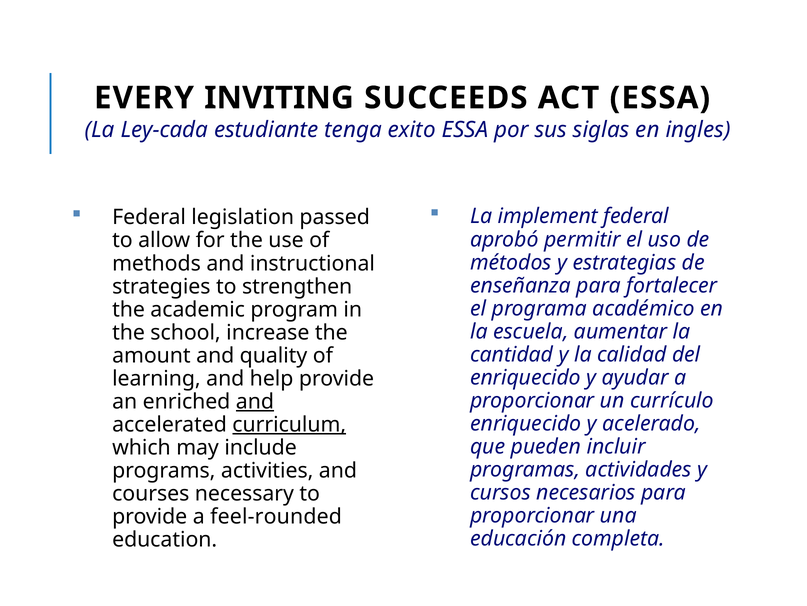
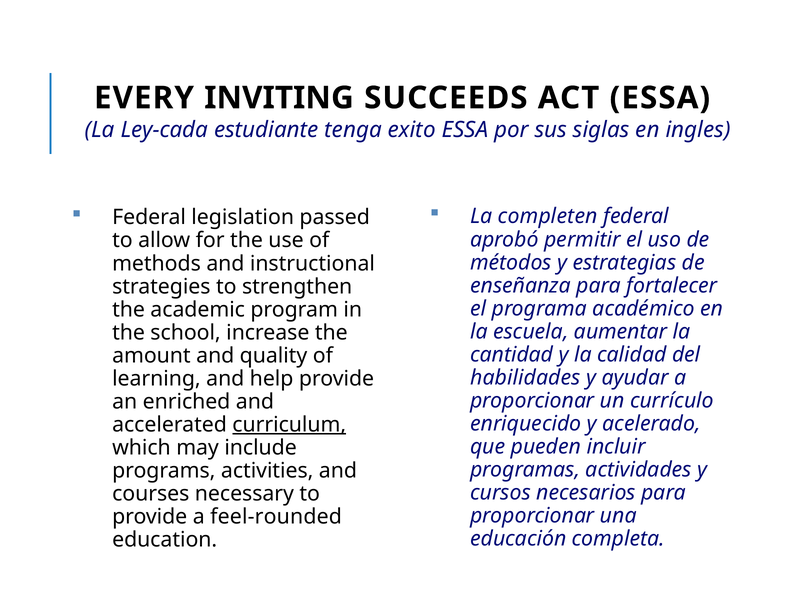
implement: implement -> completen (548, 216)
enriquecido: enriquecido -> habilidades (525, 377)
and underline: present -> none (255, 401)
